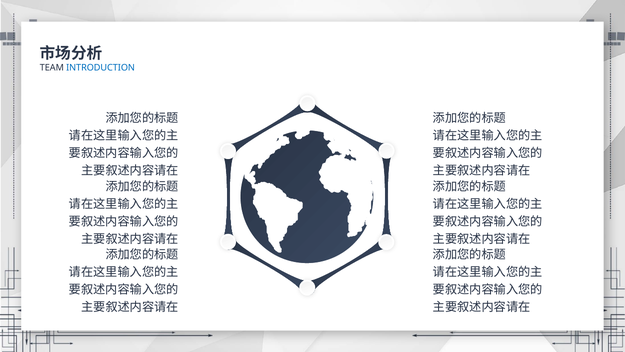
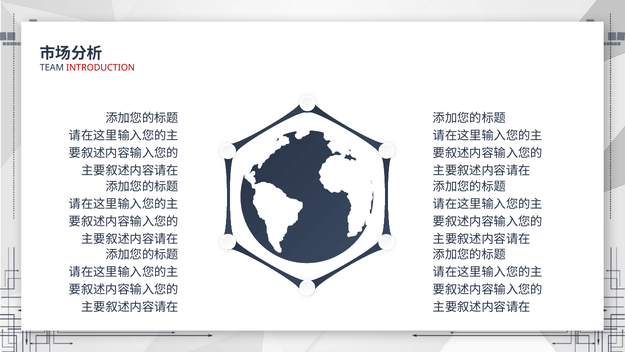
INTRODUCTION colour: blue -> red (101, 67)
